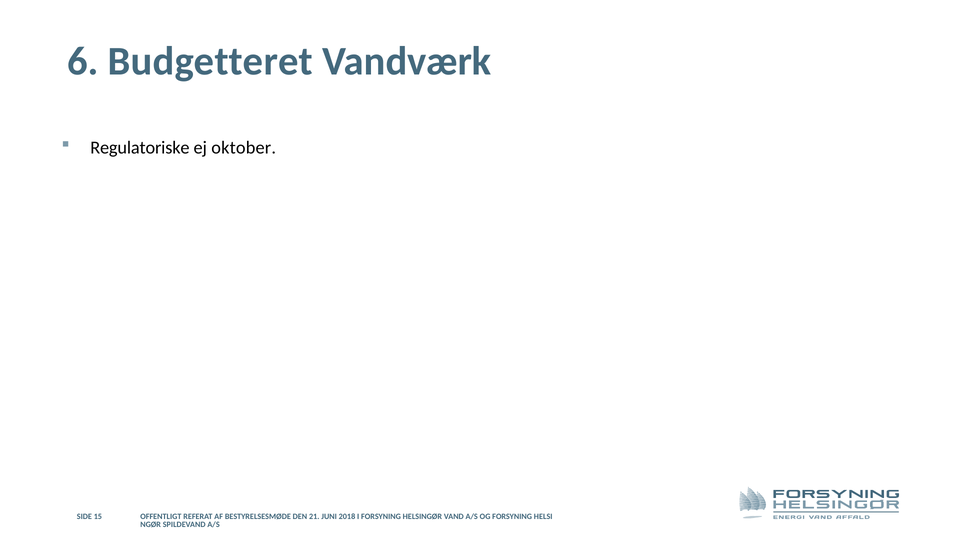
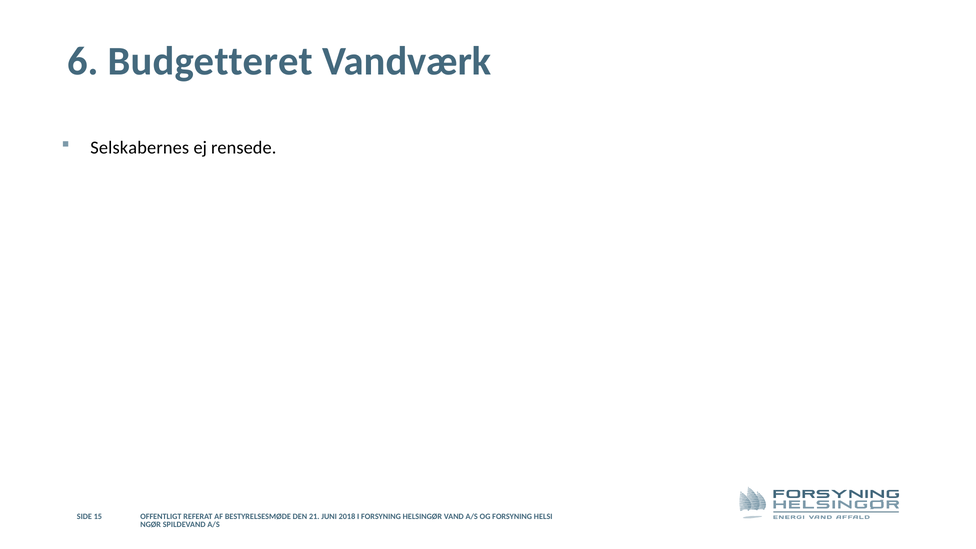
Regulatoriske: Regulatoriske -> Selskabernes (140, 148)
oktober: oktober -> rensede (244, 148)
